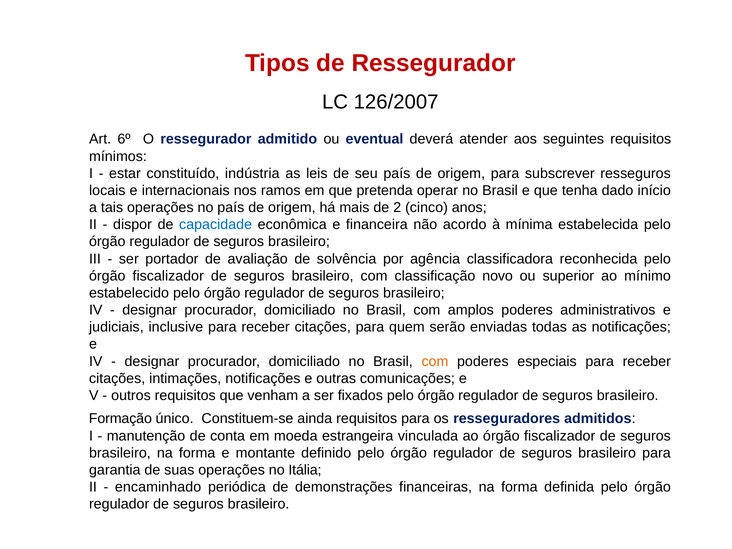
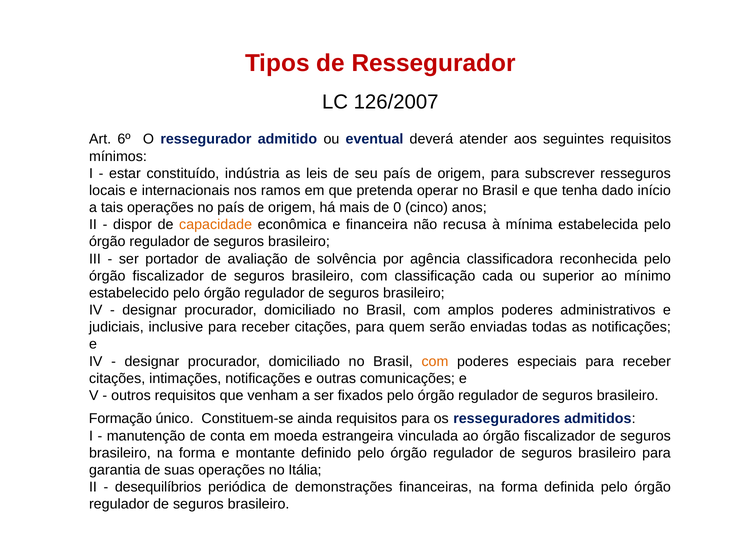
2: 2 -> 0 (397, 208)
capacidade colour: blue -> orange (216, 225)
acordo: acordo -> recusa (465, 225)
novo: novo -> cada (498, 276)
encaminhado: encaminhado -> desequilíbrios (158, 487)
